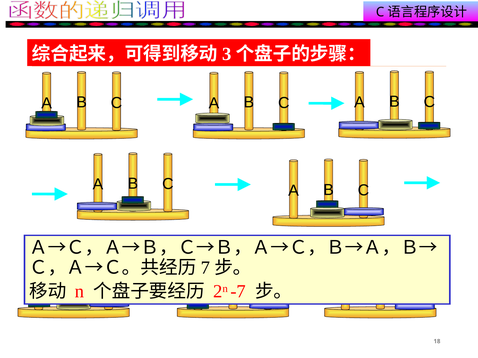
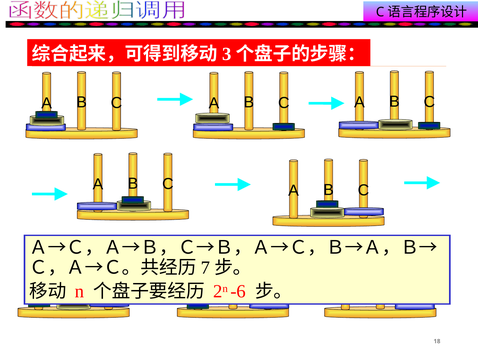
-7: -7 -> -6 (238, 292)
